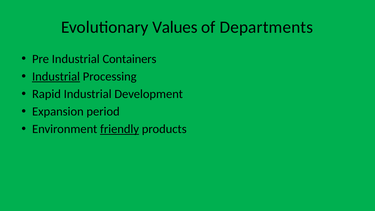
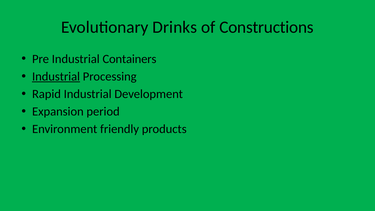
Values: Values -> Drinks (175, 27)
Departments: Departments -> Constructions (267, 27)
friendly underline: present -> none (120, 129)
